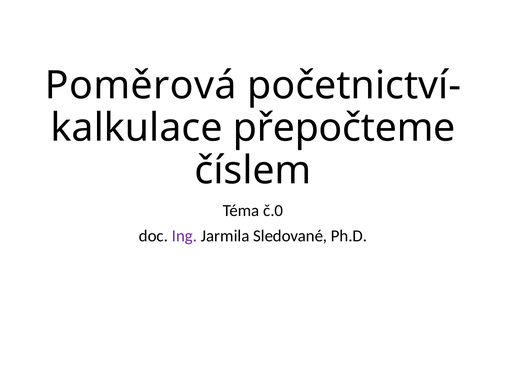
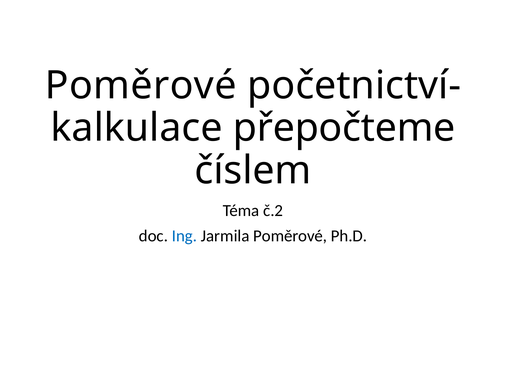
Poměrová: Poměrová -> Poměrové (141, 86)
č.0: č.0 -> č.2 (273, 211)
Ing colour: purple -> blue (184, 236)
Jarmila Sledované: Sledované -> Poměrové (290, 236)
